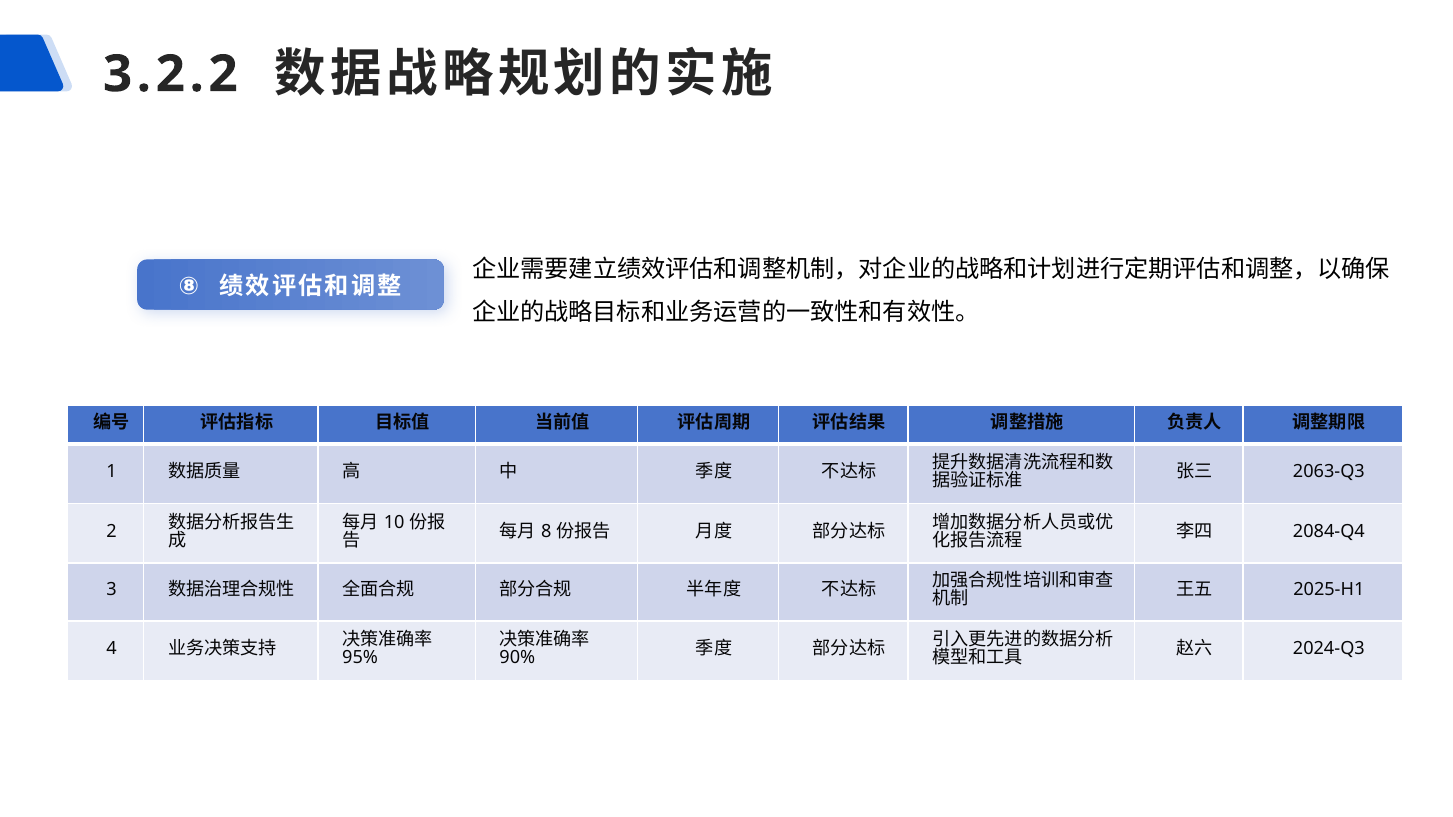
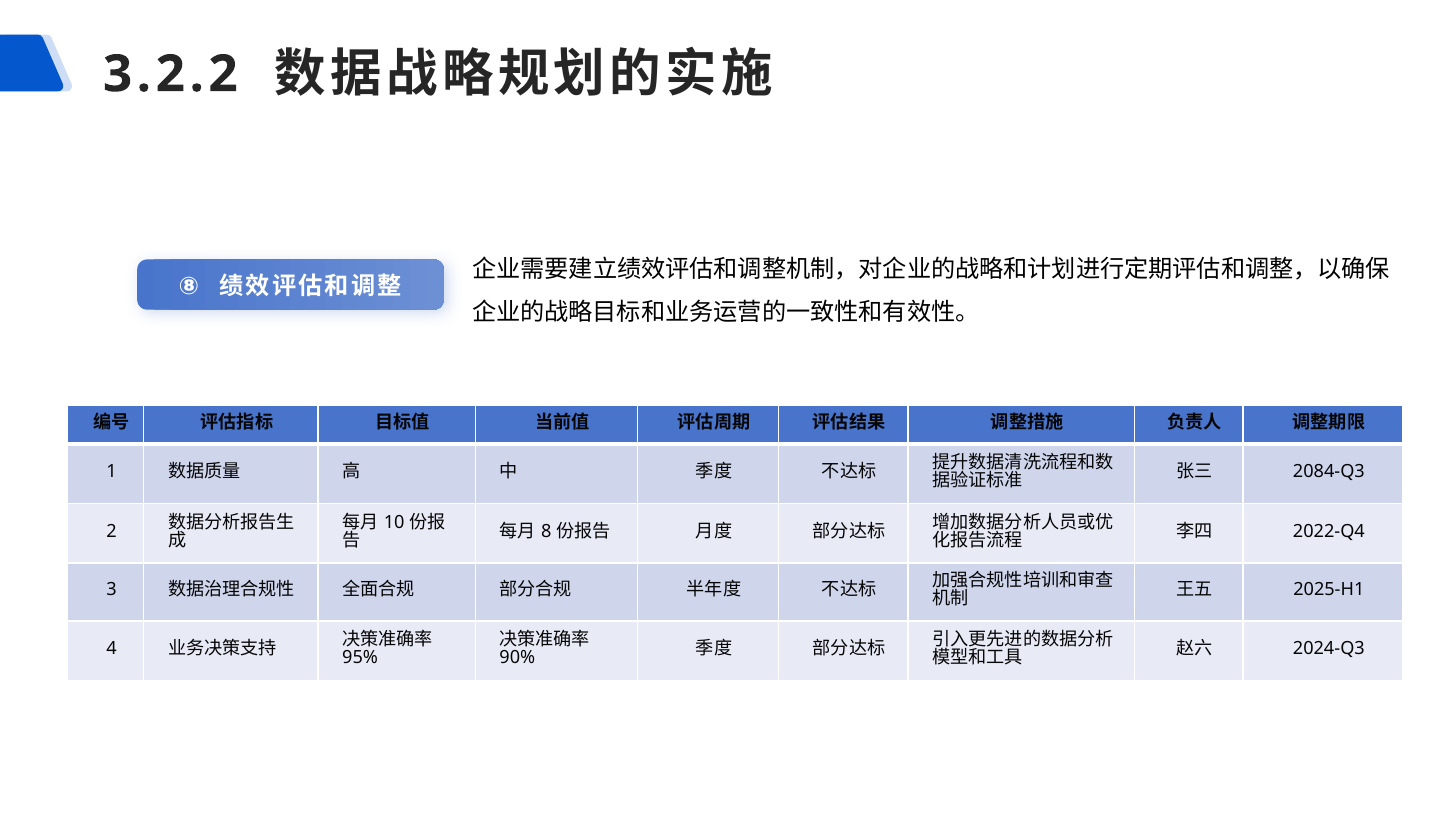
2063-Q3: 2063-Q3 -> 2084-Q3 (1329, 472)
2084-Q4: 2084-Q4 -> 2022-Q4 (1329, 531)
